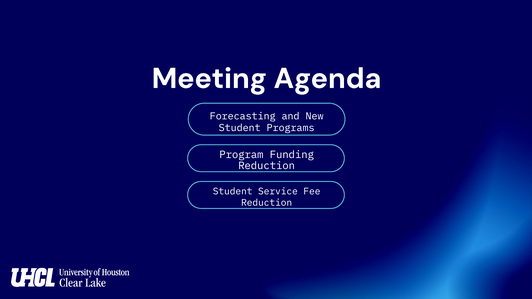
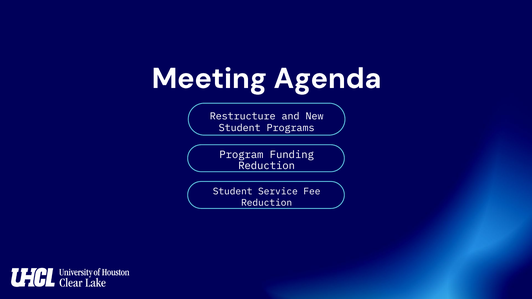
Forecasting: Forecasting -> Restructure (243, 116)
